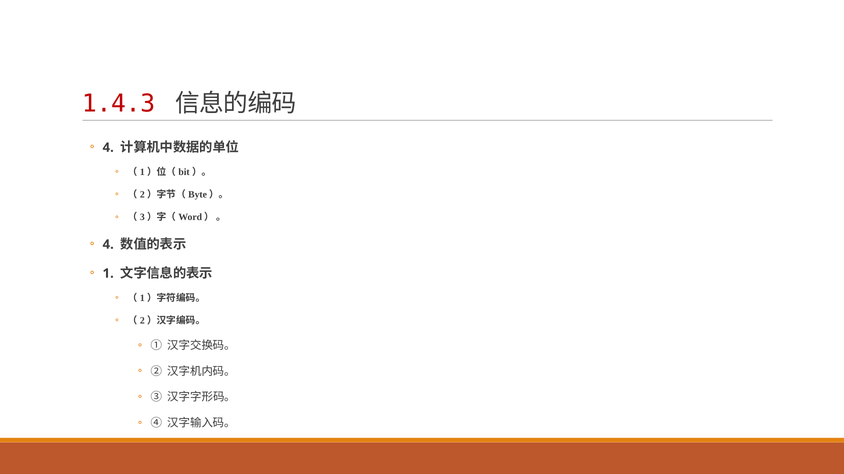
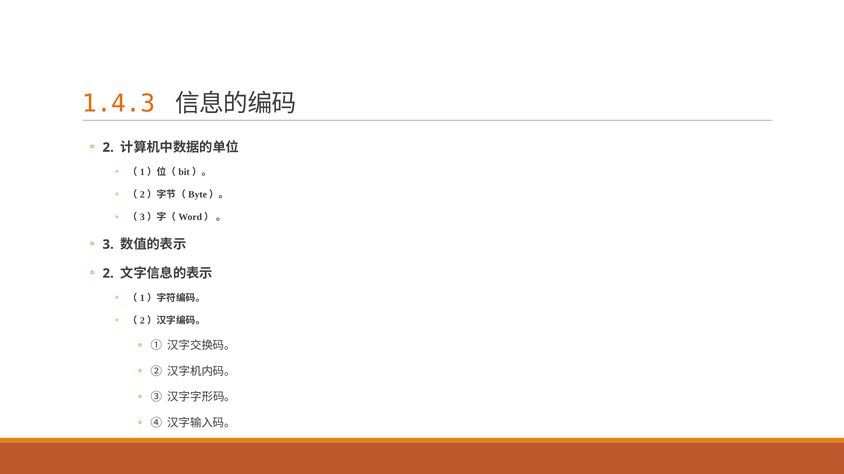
1.4.3 colour: red -> orange (119, 104)
4: 4 -> 2 (108, 148)
4: 4 -> 3 (108, 245)
1: 1 -> 2 (108, 274)
